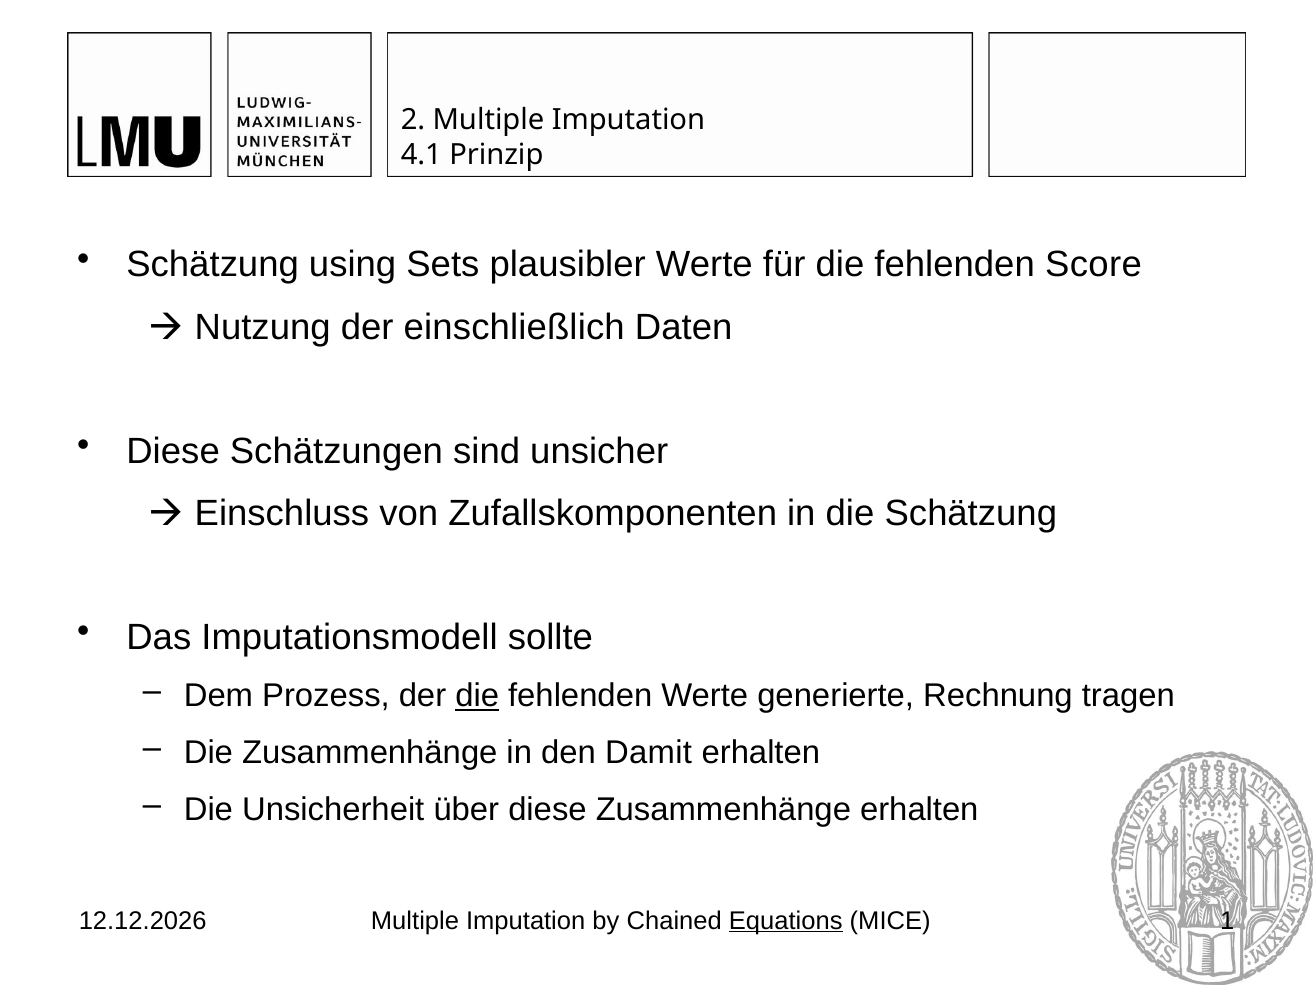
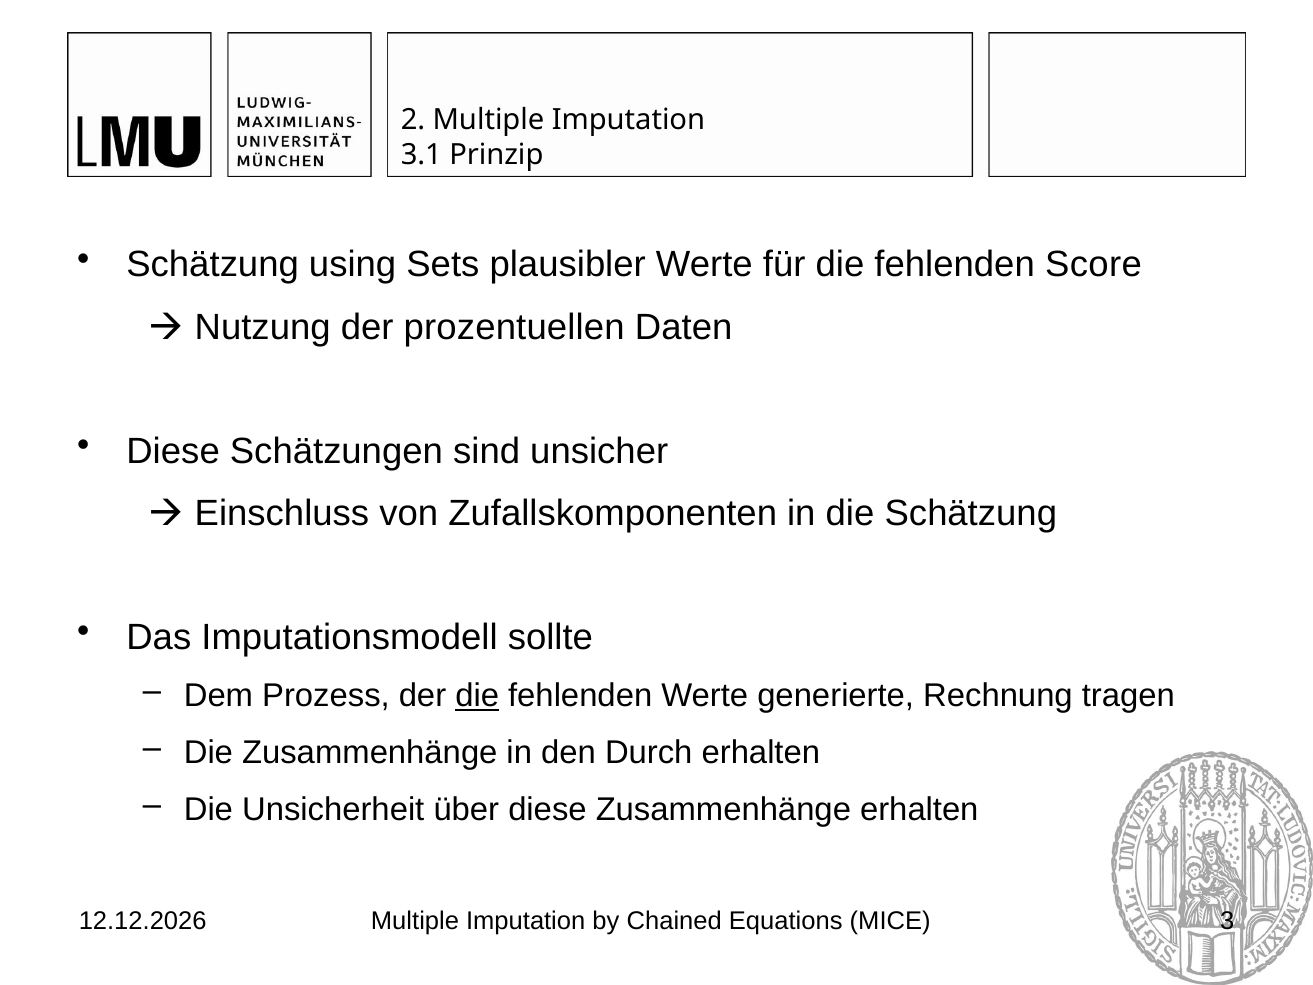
4.1: 4.1 -> 3.1 (421, 155)
einschließlich: einschließlich -> prozentuellen (514, 327)
Damit: Damit -> Durch (649, 753)
Equations underline: present -> none (786, 920)
1: 1 -> 3 (1227, 920)
